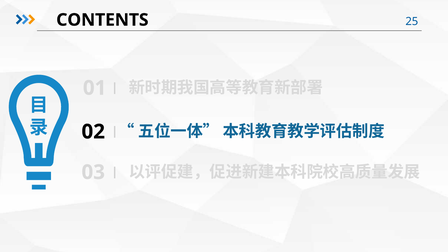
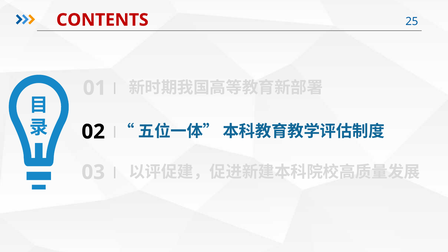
CONTENTS colour: black -> red (102, 20)
